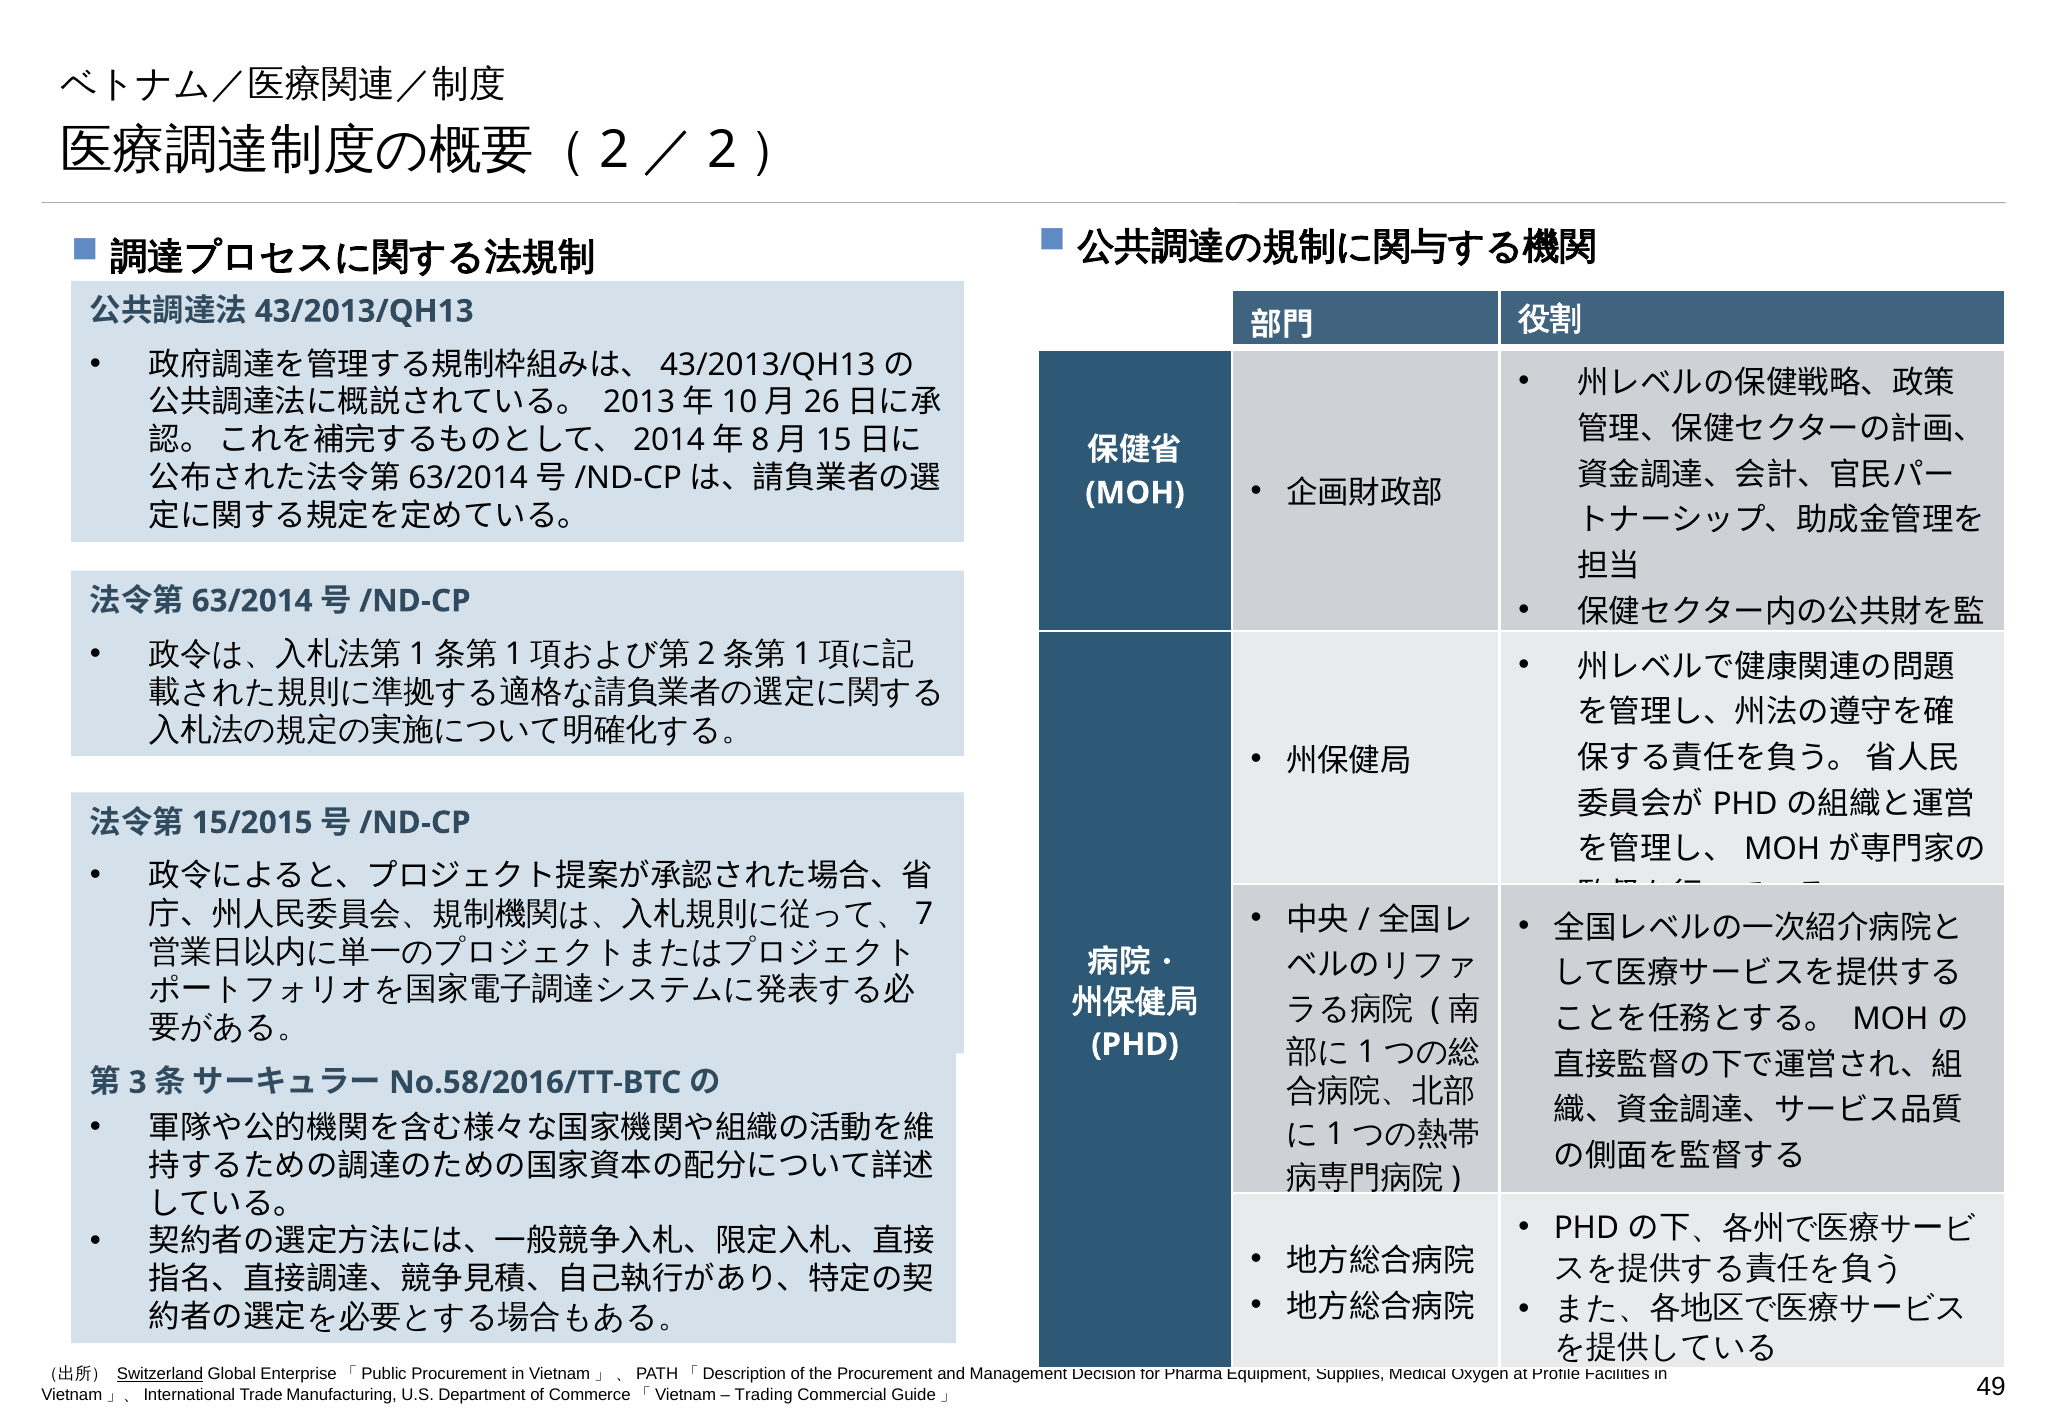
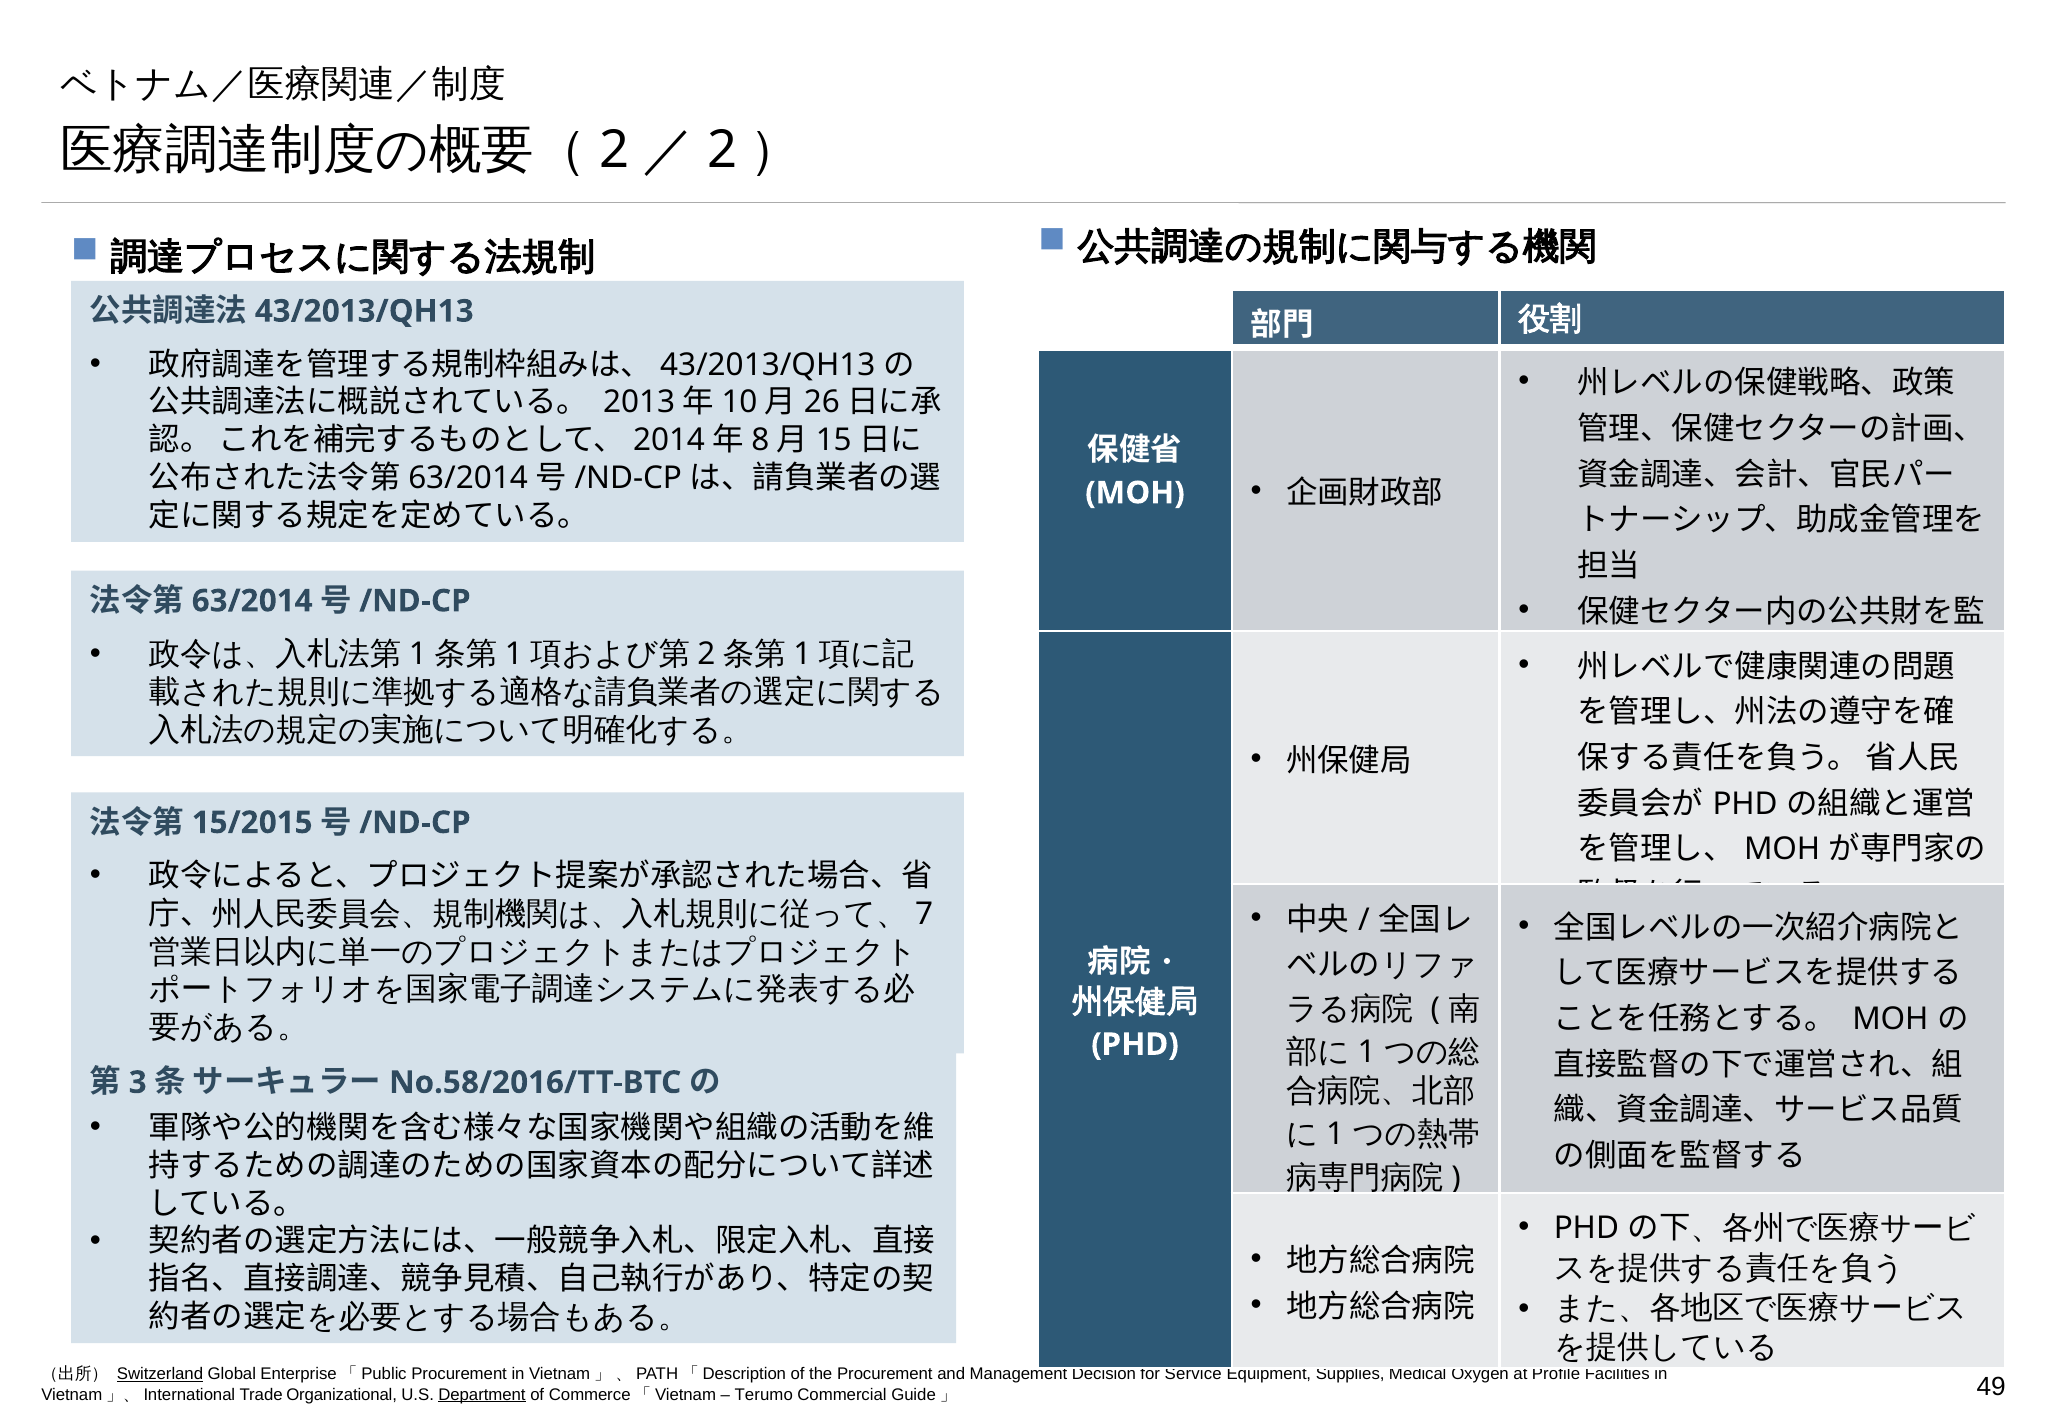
Pharma: Pharma -> Service (1193, 1375)
Manufacturing: Manufacturing -> Organizational (342, 1395)
Department underline: none -> present (482, 1395)
Trading: Trading -> Terumo (764, 1395)
